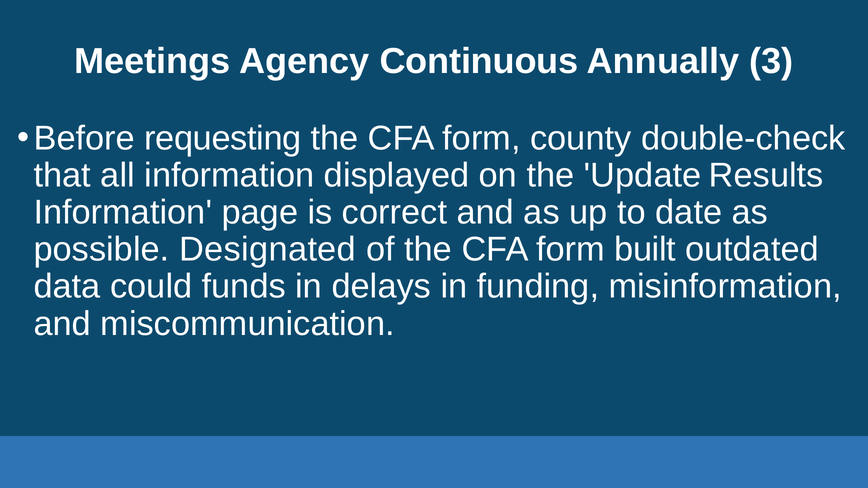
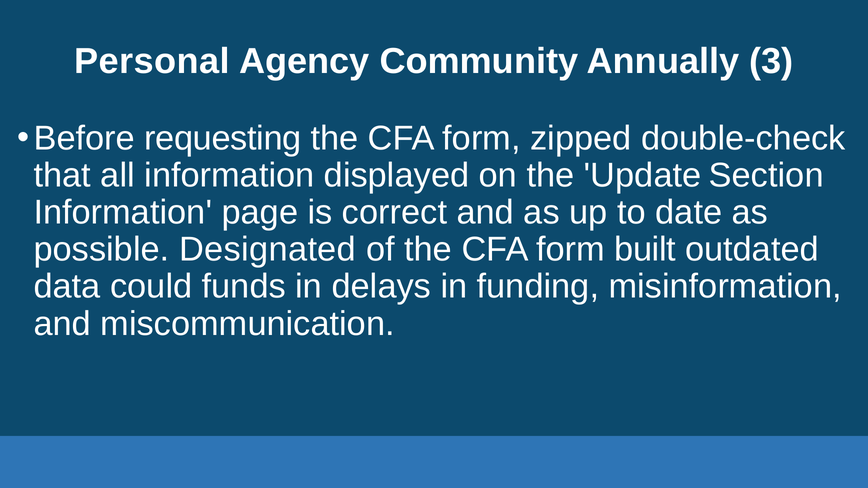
Meetings: Meetings -> Personal (152, 61)
Continuous: Continuous -> Community (479, 61)
county: county -> zipped (581, 138)
Results: Results -> Section (766, 175)
